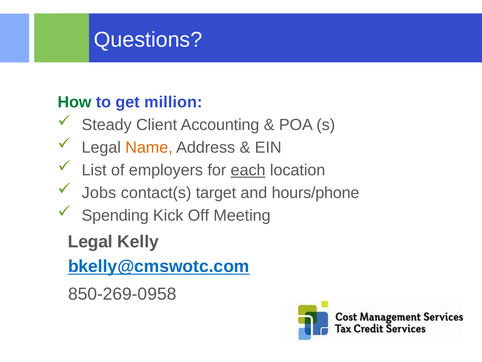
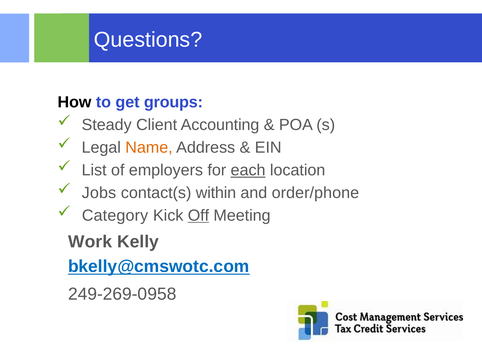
How colour: green -> black (74, 102)
million: million -> groups (173, 102)
target: target -> within (216, 193)
hours/phone: hours/phone -> order/phone (315, 193)
Spending: Spending -> Category (115, 215)
Off underline: none -> present (198, 215)
Legal: Legal -> Work (90, 241)
850-269-0958: 850-269-0958 -> 249-269-0958 (122, 294)
